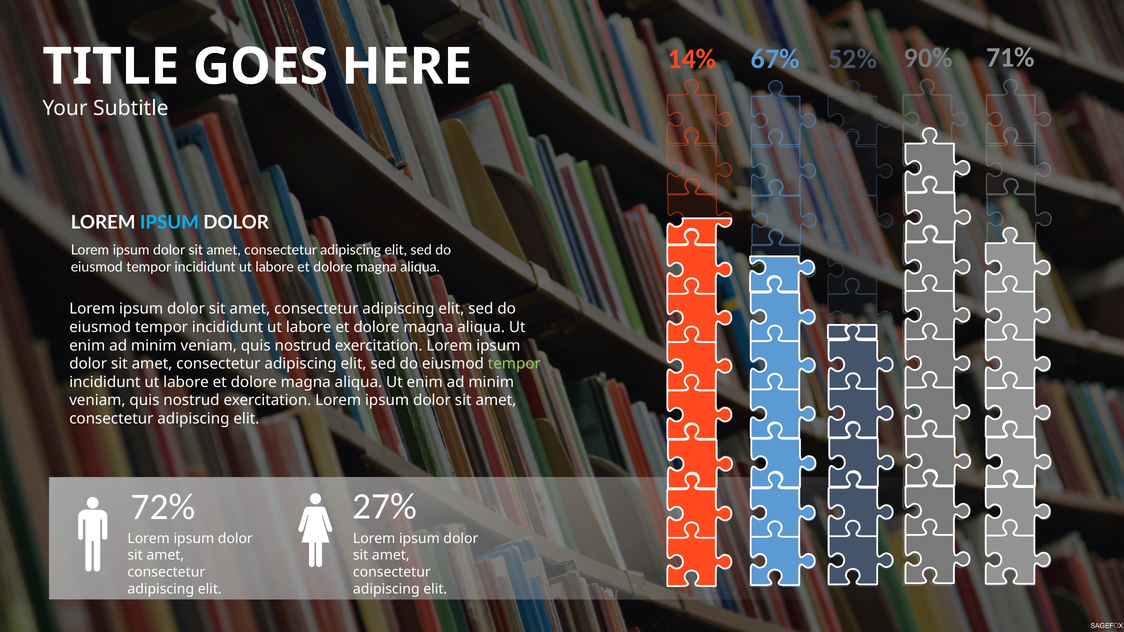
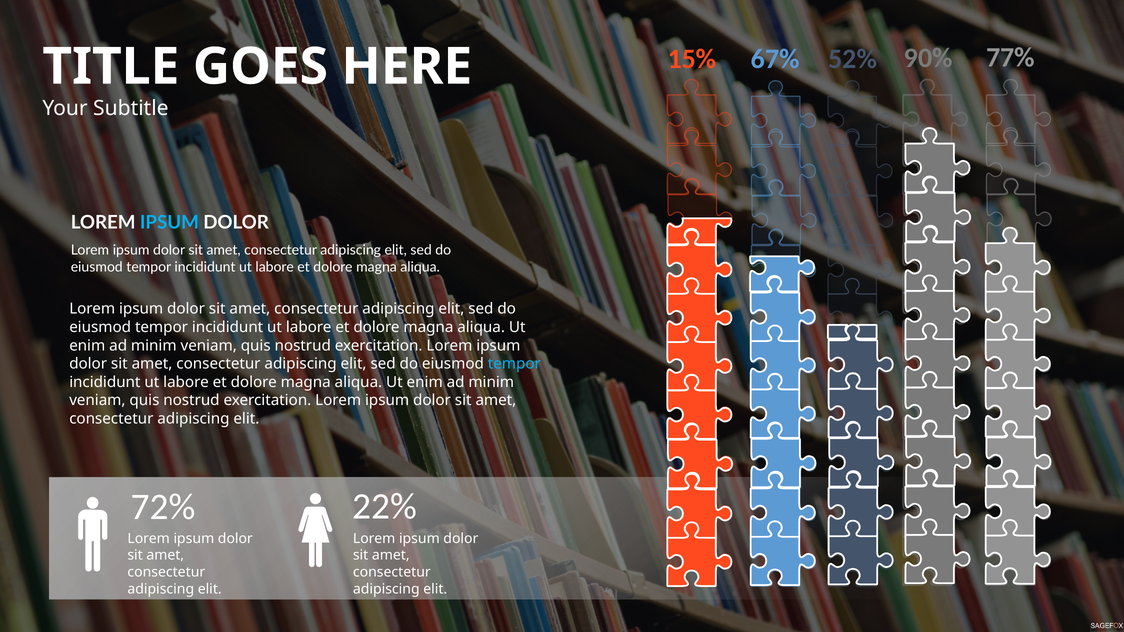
71%: 71% -> 77% (1010, 57)
14%: 14% -> 15% (692, 59)
tempor colour: light green -> light blue (514, 364)
27%: 27% -> 22% (384, 506)
